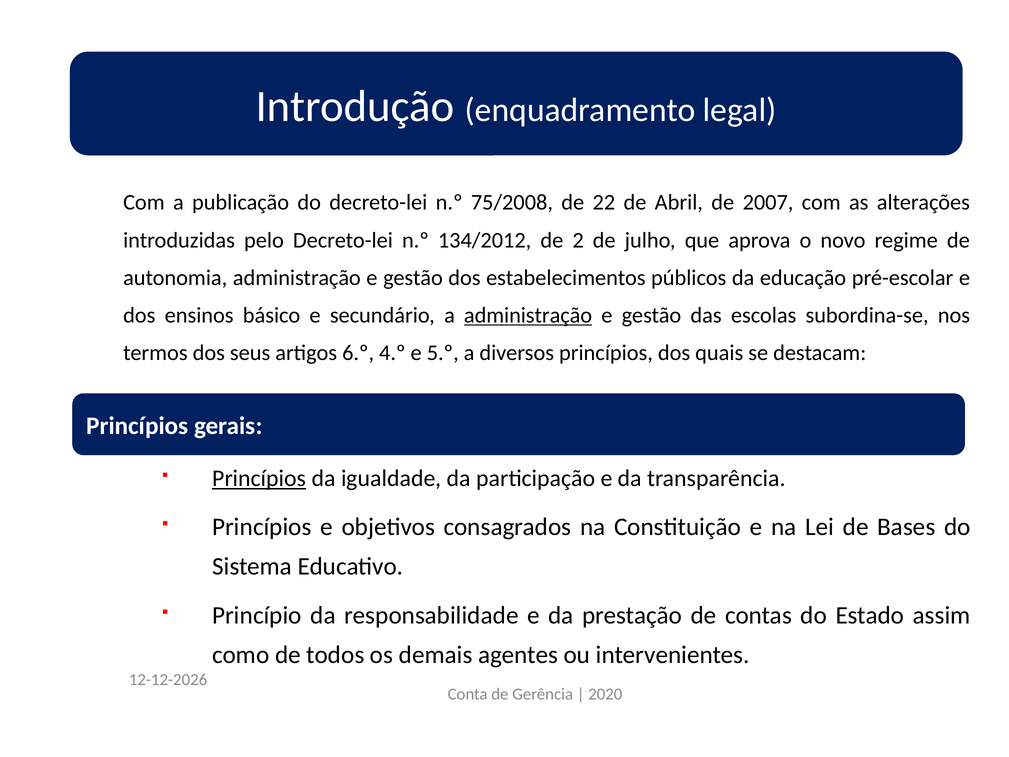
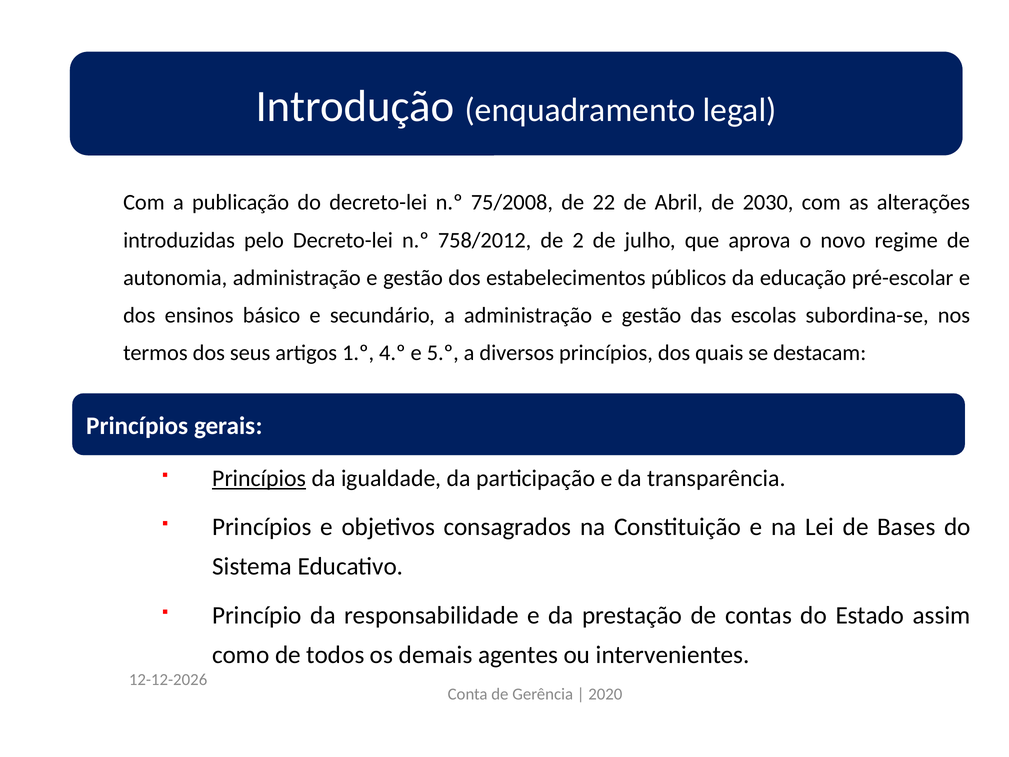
2007: 2007 -> 2030 (768, 202)
134/2012: 134/2012 -> 758/2012 (485, 240)
administração underline: present -> none (528, 315)
6.º: 6.º -> 1.º (358, 353)
